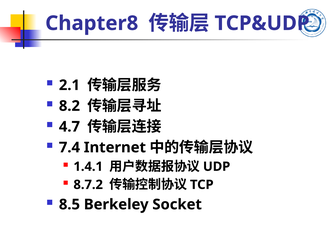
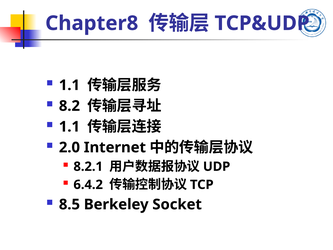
2.1: 2.1 -> 1.1 (69, 85)
4.7: 4.7 -> 1.1 (69, 127)
7.4: 7.4 -> 2.0 (69, 147)
1.4.1: 1.4.1 -> 8.2.1 (88, 166)
8.7.2: 8.7.2 -> 6.4.2 (88, 185)
